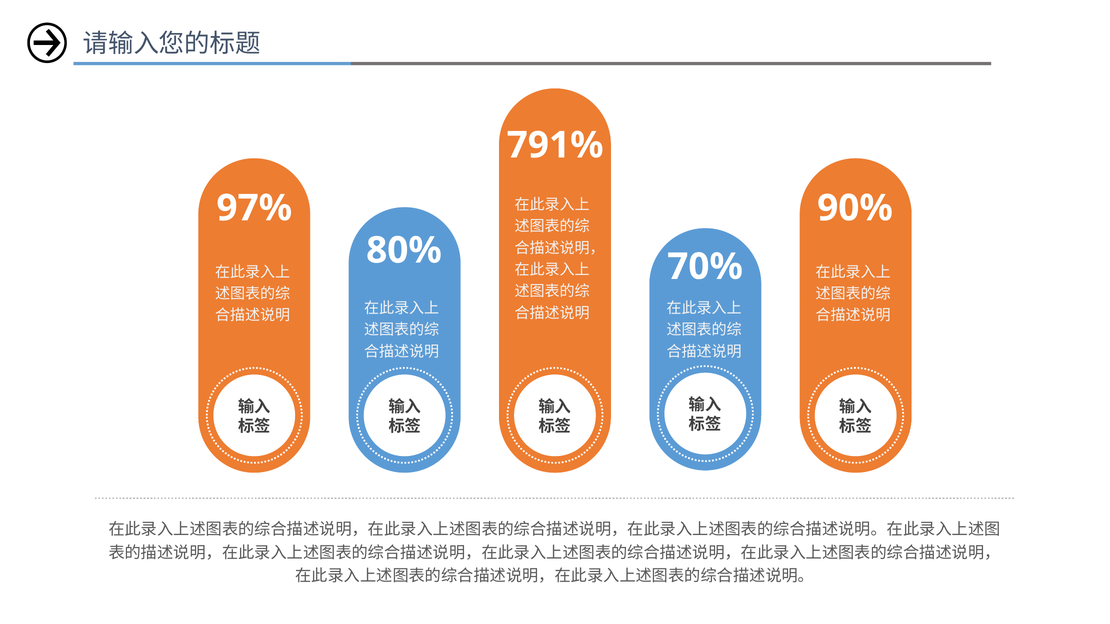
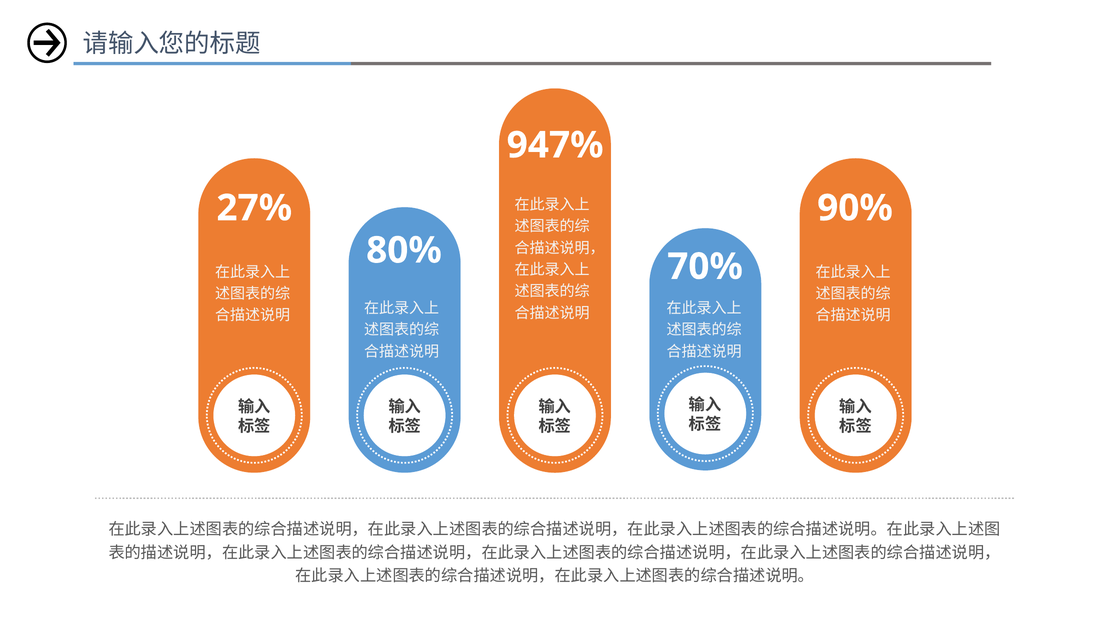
791%: 791% -> 947% (555, 145)
97%: 97% -> 27% (254, 208)
